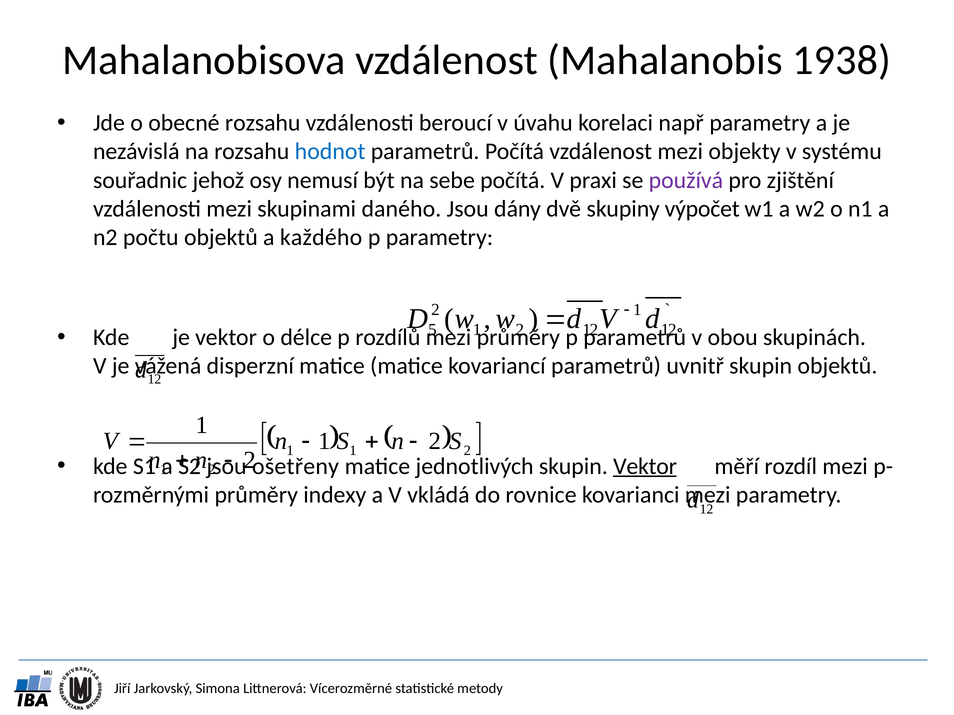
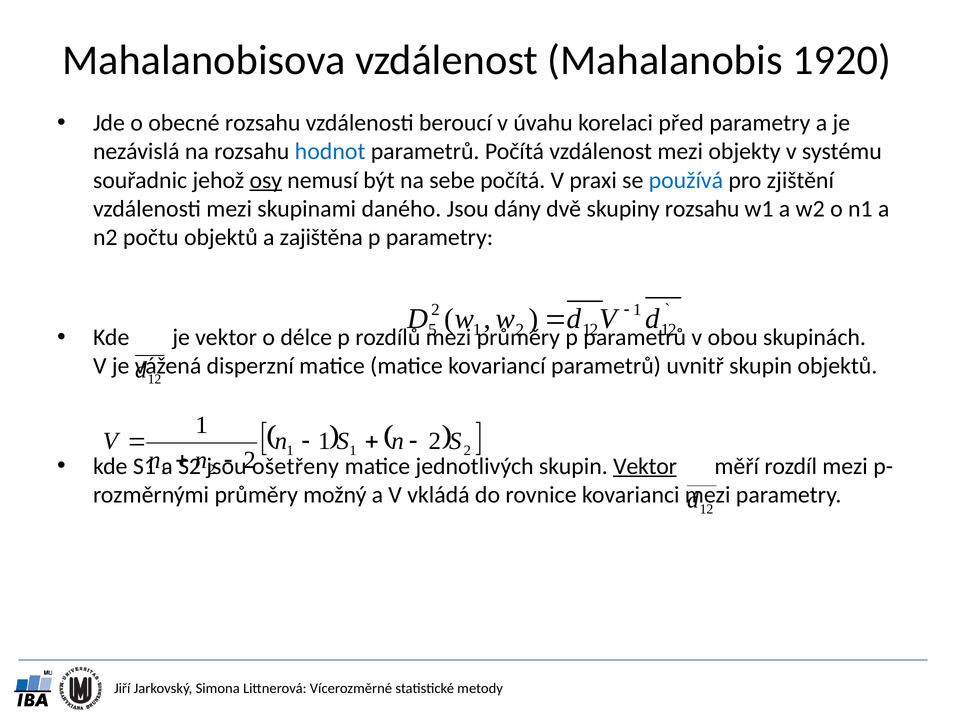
1938: 1938 -> 1920 (842, 60)
např: např -> před (681, 123)
osy underline: none -> present (266, 180)
používá colour: purple -> blue (686, 180)
skupiny výpočet: výpočet -> rozsahu (702, 209)
každého: každého -> zajištěna (321, 238)
indexy: indexy -> možný (335, 495)
